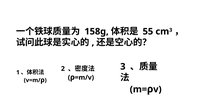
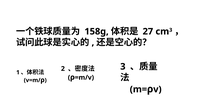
55: 55 -> 27 (148, 32)
